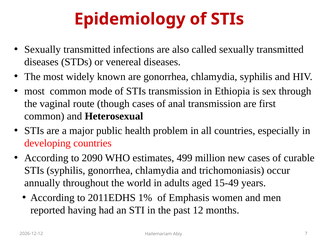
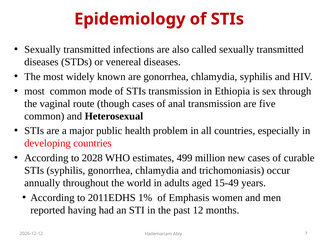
first: first -> five (267, 104)
2090: 2090 -> 2028 (92, 158)
